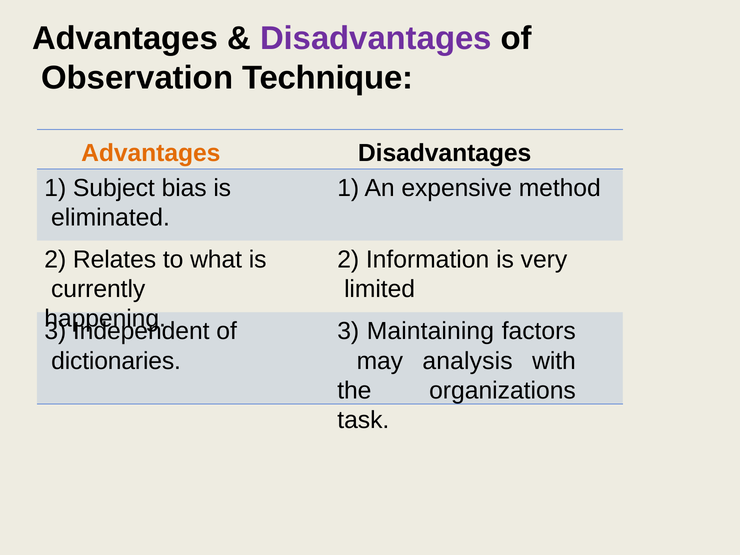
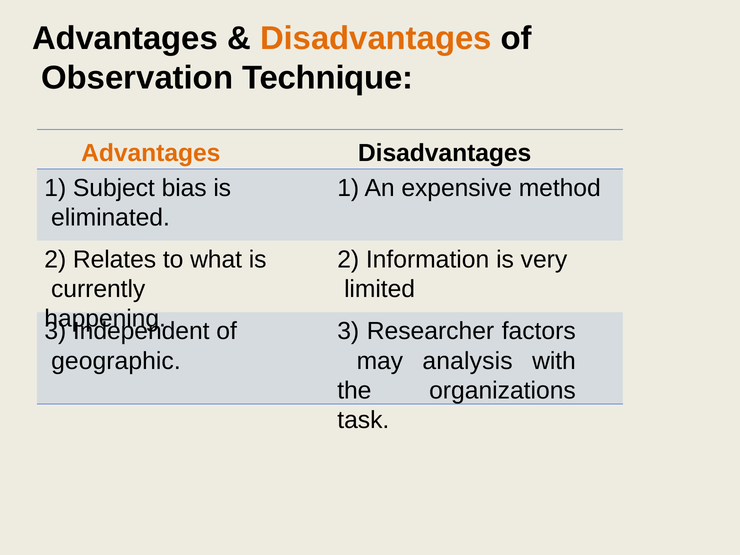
Disadvantages colour: purple -> orange (376, 38)
Maintaining: Maintaining -> Researcher (430, 331)
dictionaries: dictionaries -> geographic (116, 361)
